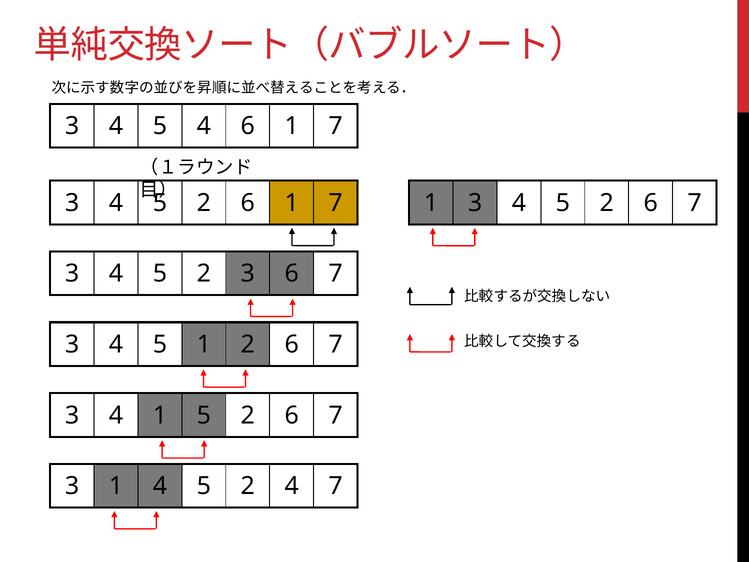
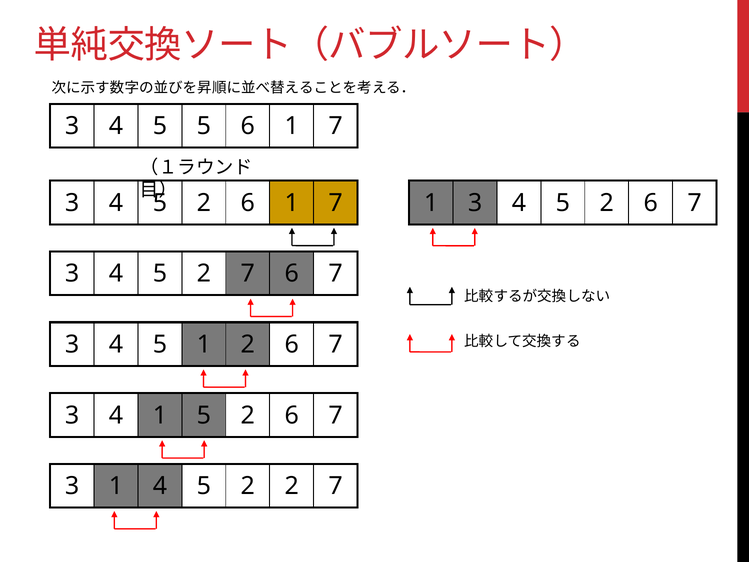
5 4: 4 -> 5 (204, 126)
5 2 3: 3 -> 7 (248, 274)
2 4: 4 -> 2 (292, 486)
